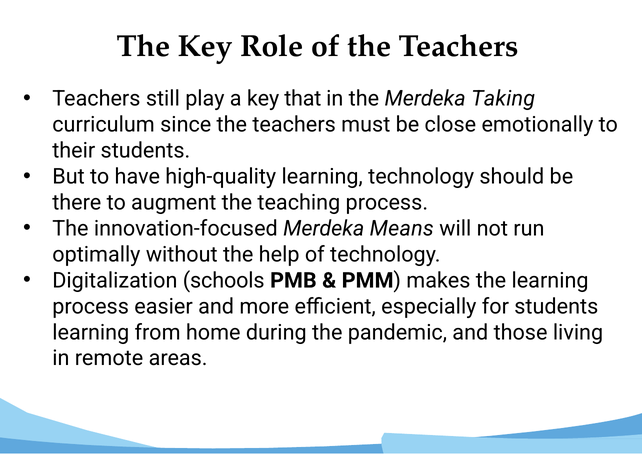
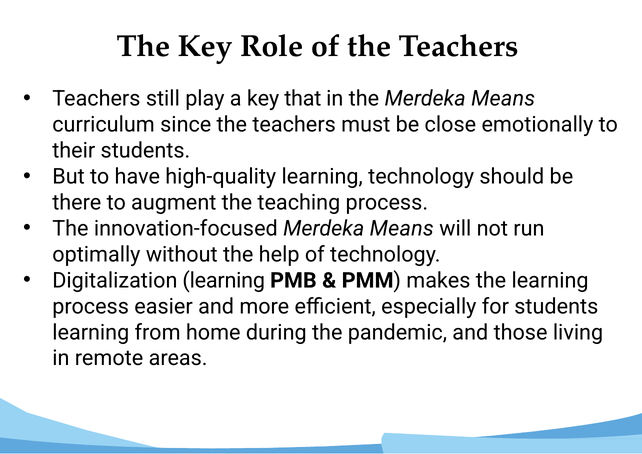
the Merdeka Taking: Taking -> Means (503, 99)
Digitalization schools: schools -> learning (224, 280)
